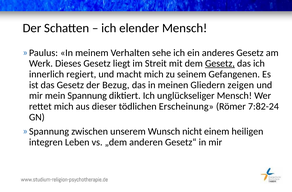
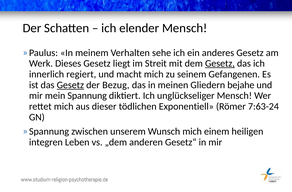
Gesetz underline: none -> present (70, 85)
zeigen: zeigen -> bejahe (241, 85)
Erscheinung: Erscheinung -> Exponentiell (186, 106)
7:82-24: 7:82-24 -> 7:63-24 (263, 106)
Wunsch nicht: nicht -> mich (192, 131)
